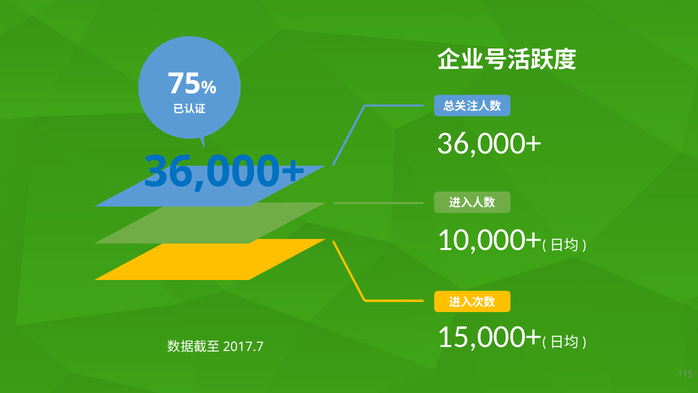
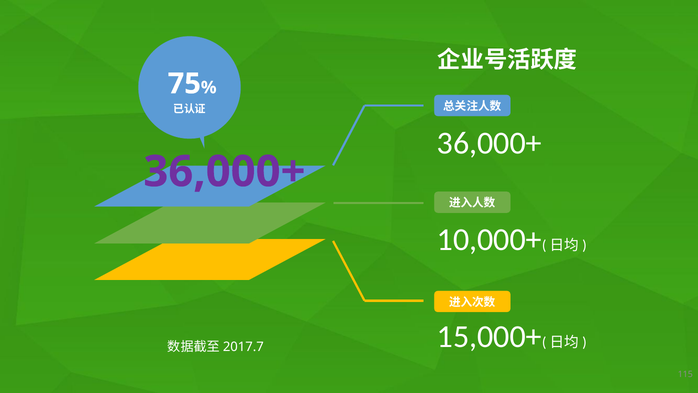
36,000+ colour: blue -> purple (224, 172)
